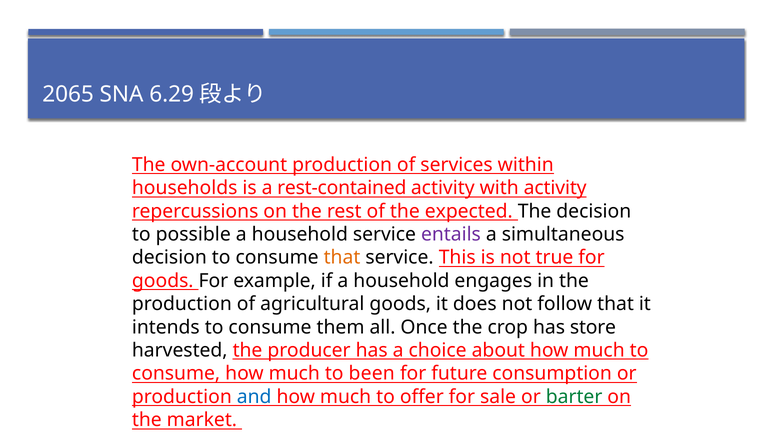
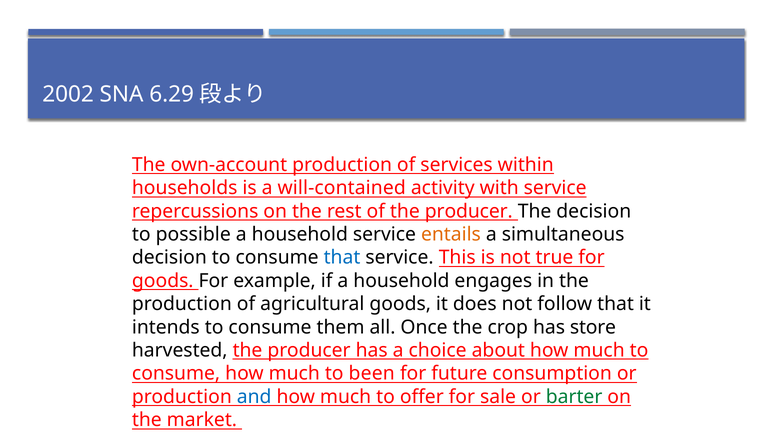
2065: 2065 -> 2002 (68, 94)
rest-contained: rest-contained -> will-contained (342, 188)
with activity: activity -> service (555, 188)
of the expected: expected -> producer (469, 211)
entails colour: purple -> orange (451, 234)
that colour: orange -> blue (342, 257)
